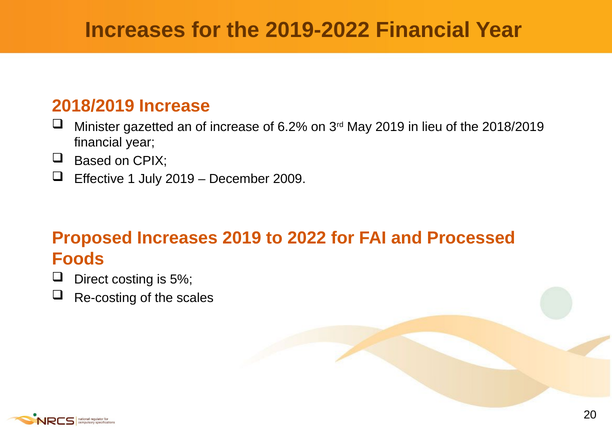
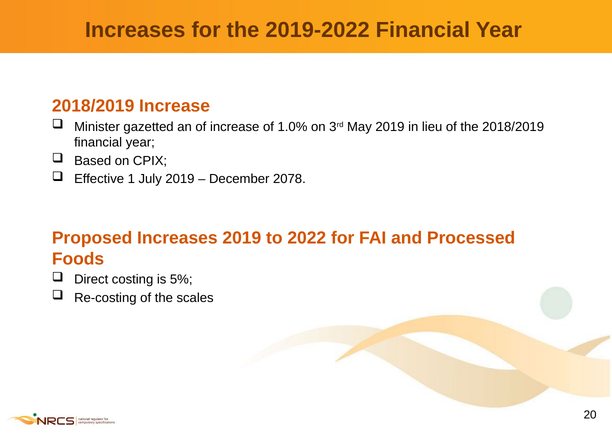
6.2%: 6.2% -> 1.0% (292, 127)
2009: 2009 -> 2078 (289, 179)
